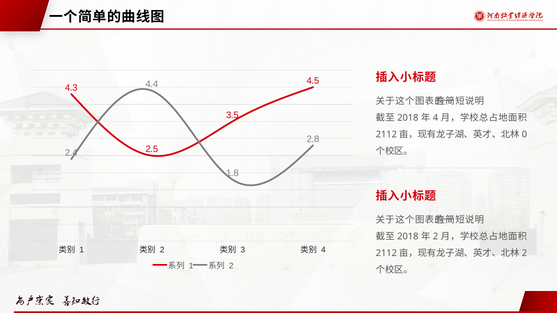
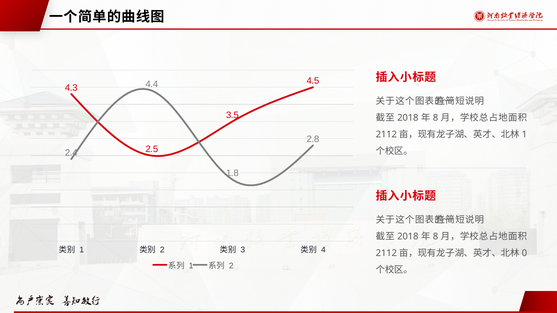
4: 4 -> 8 (436, 118)
0: 0 -> 1 (524, 134)
2: 2 -> 8 (436, 237)
2: 2 -> 0 (524, 253)
